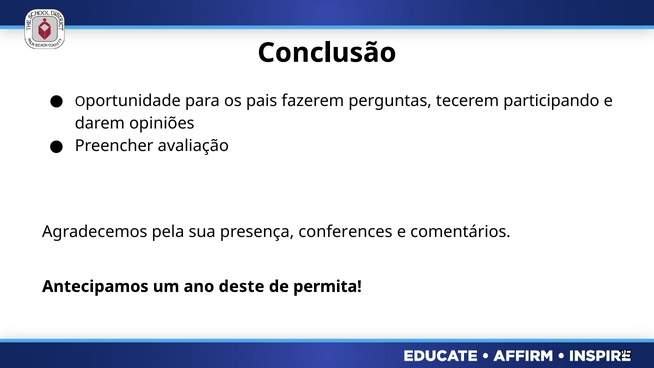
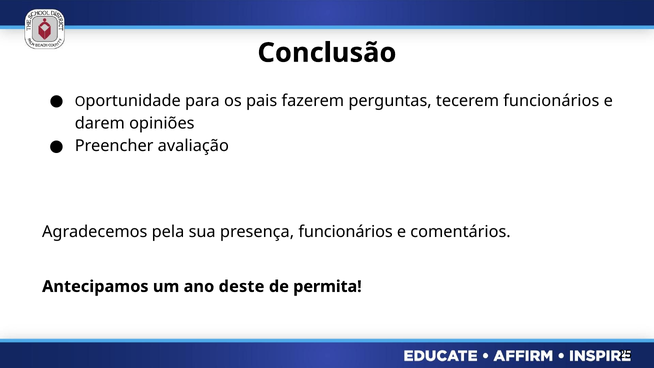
tecerem participando: participando -> funcionários (551, 101)
presença conferences: conferences -> funcionários (346, 232)
